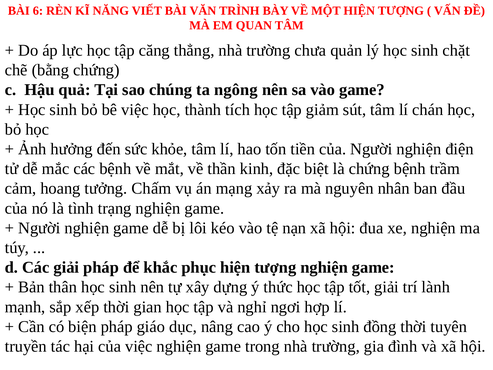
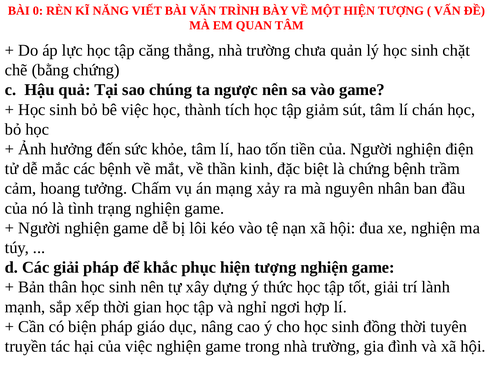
6: 6 -> 0 (38, 11)
ngông: ngông -> ngược (236, 90)
